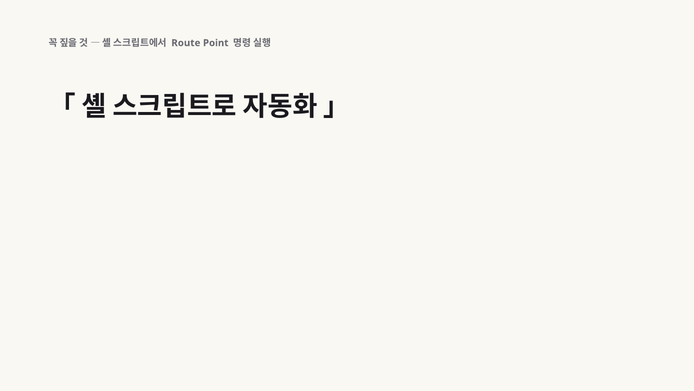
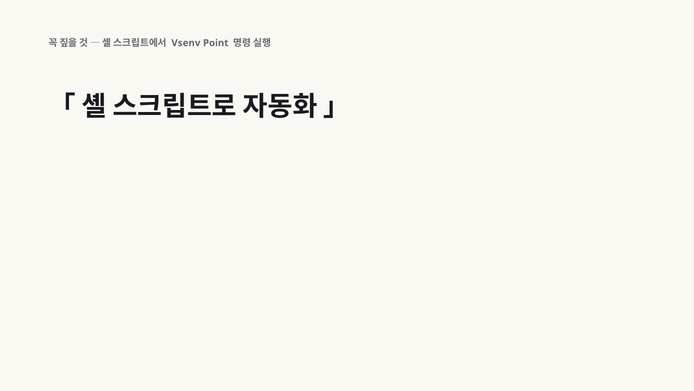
Route: Route -> Vsenv (186, 43)
